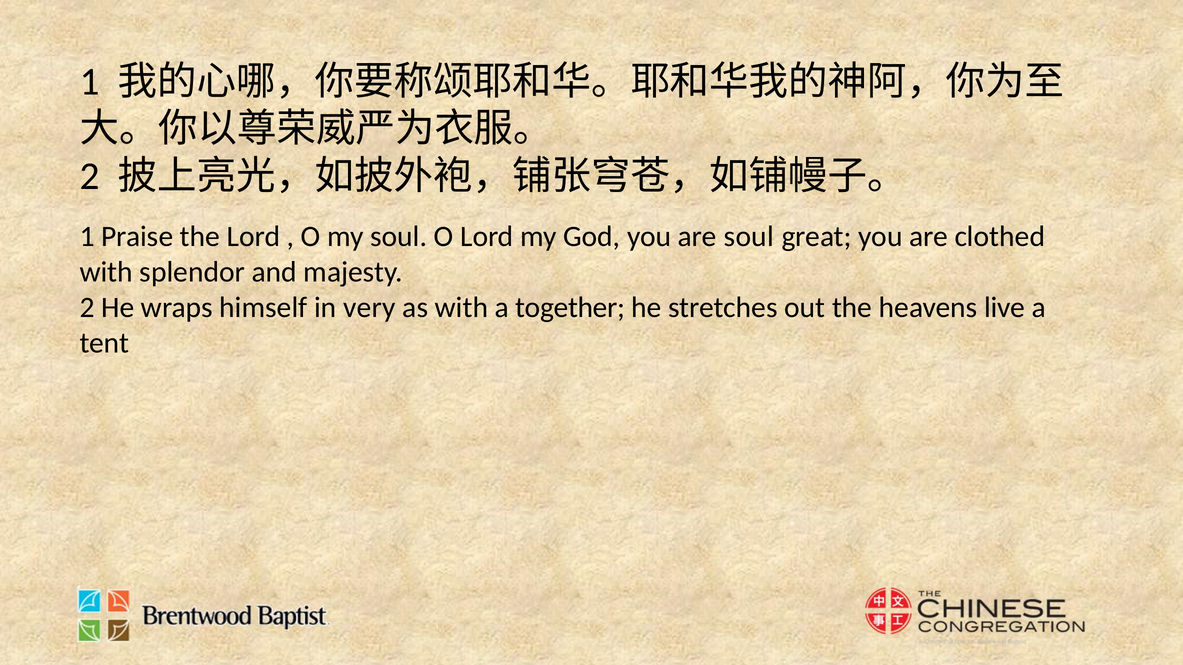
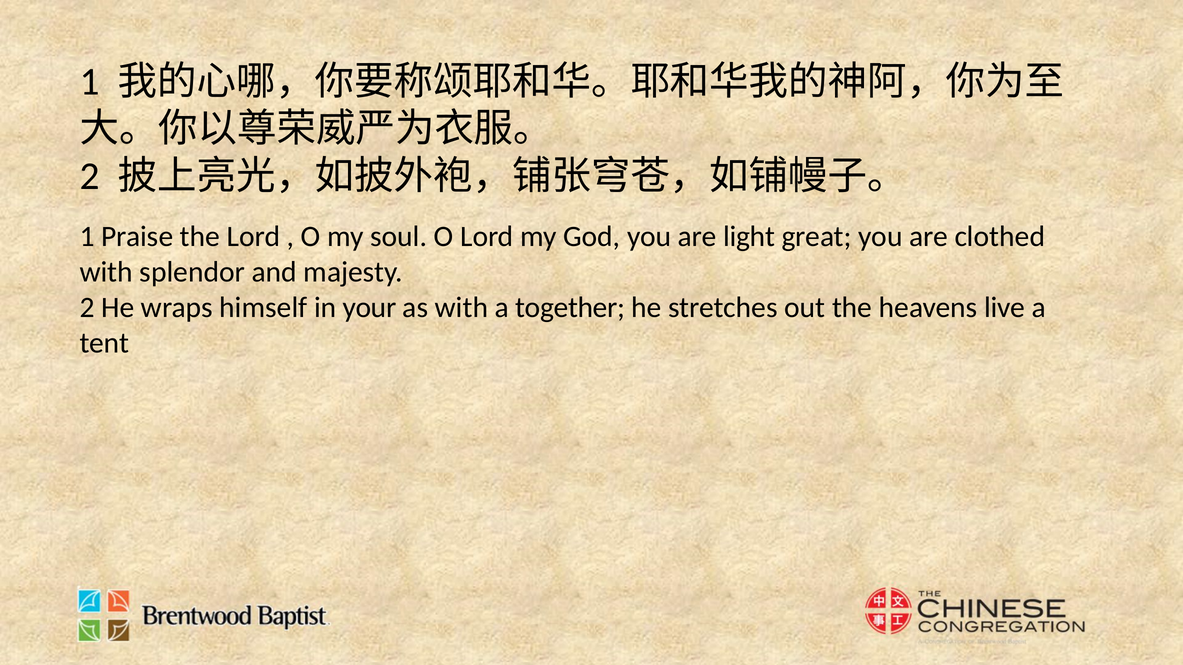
are soul: soul -> light (749, 237)
very: very -> your (370, 308)
